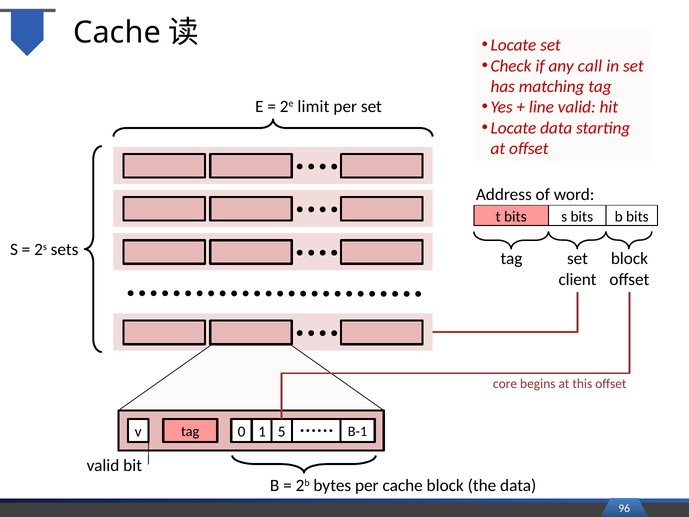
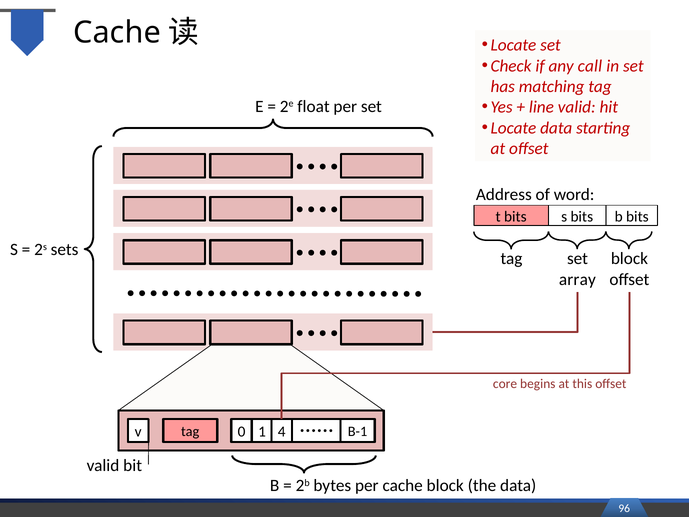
limit: limit -> float (313, 106)
client: client -> array (577, 279)
5: 5 -> 4 (282, 431)
